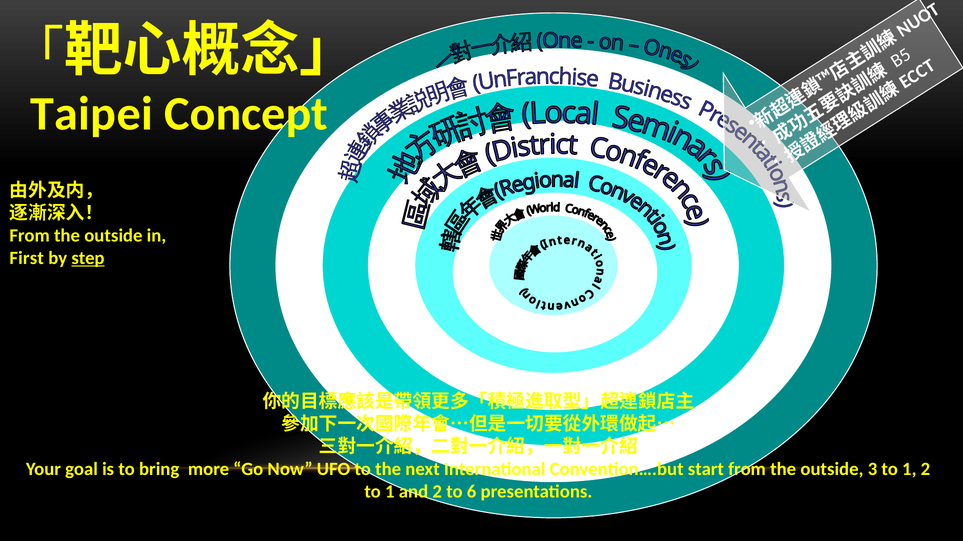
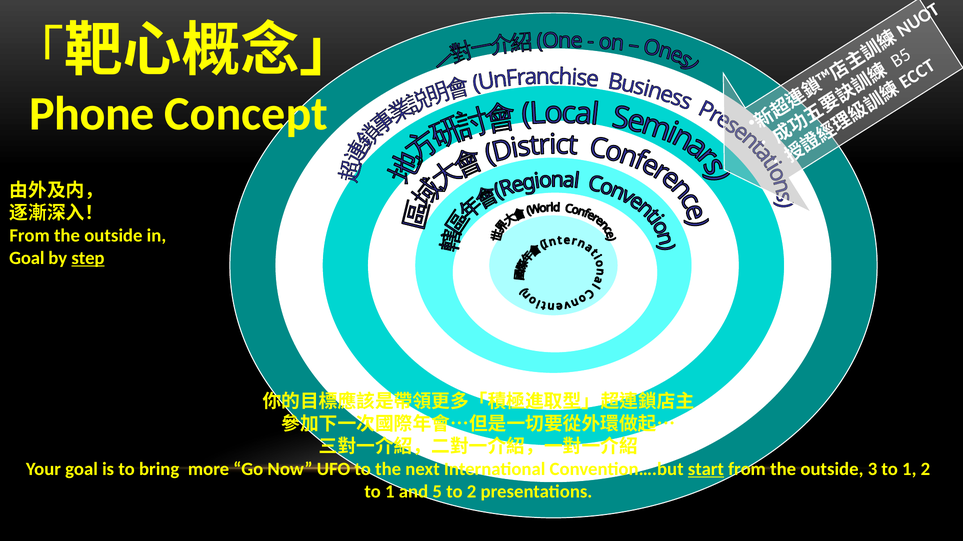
Taipei: Taipei -> Phone (92, 114)
First: First -> Goal (27, 258)
start underline: none -> present (706, 470)
and 2: 2 -> 5 (437, 492)
to 6: 6 -> 2 (472, 492)
